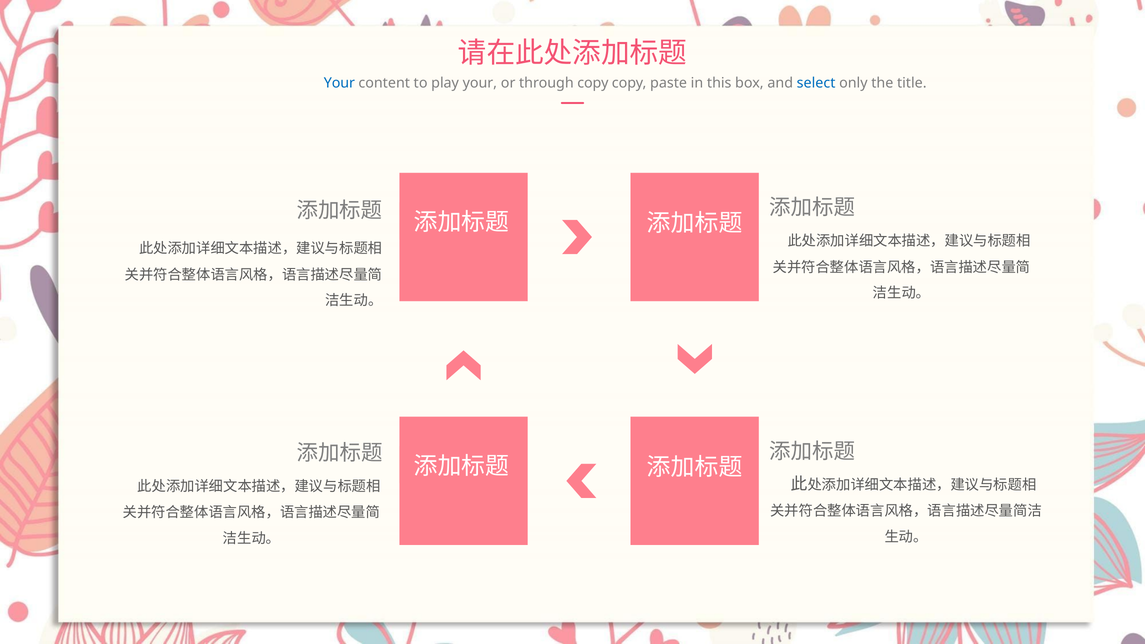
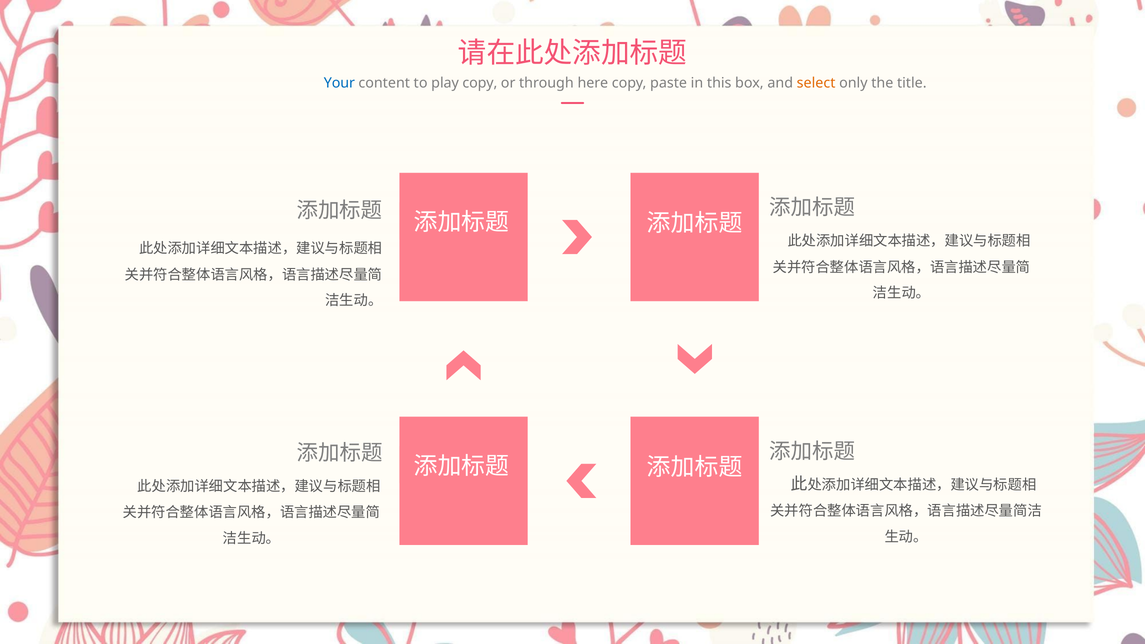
play your: your -> copy (480, 83)
through copy: copy -> here (593, 83)
select colour: blue -> orange (816, 83)
